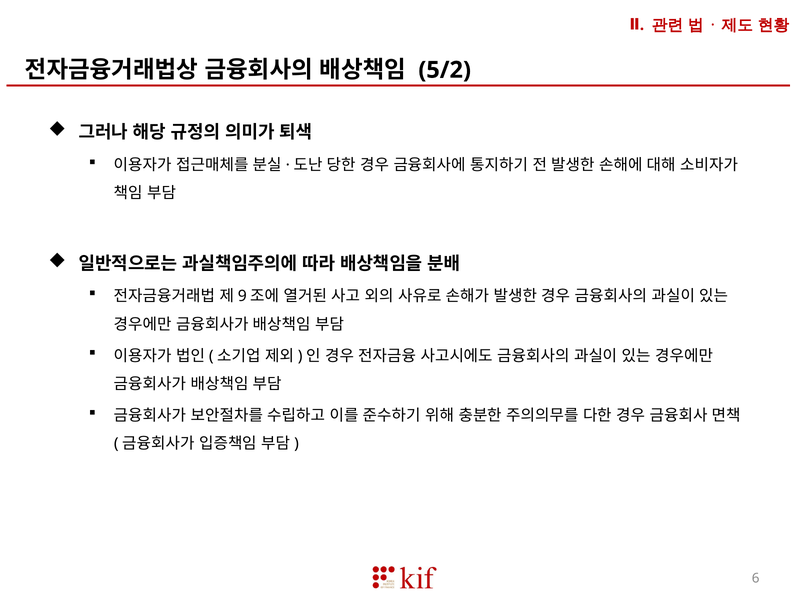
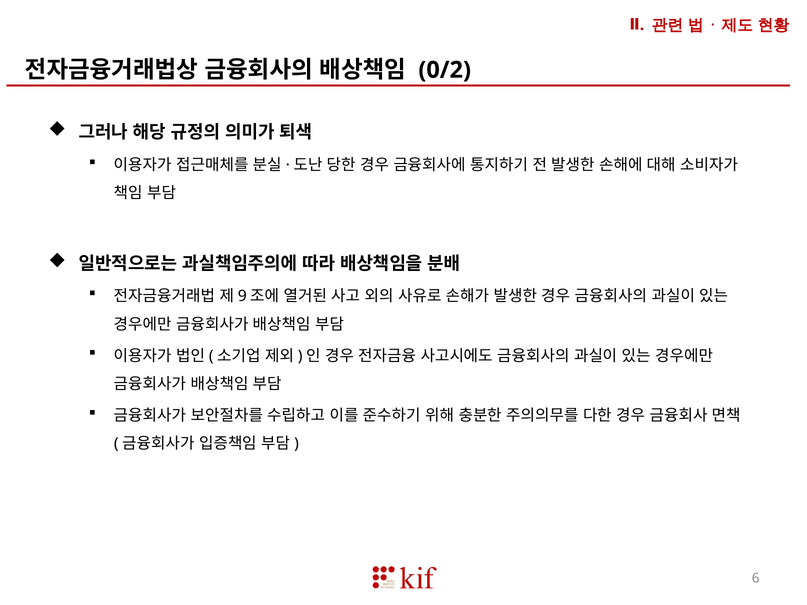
5/2: 5/2 -> 0/2 (445, 70)
